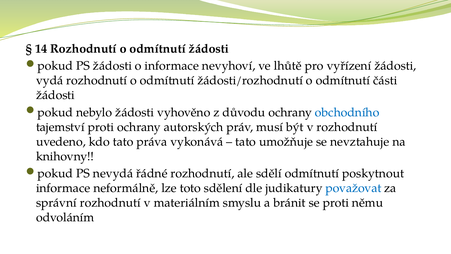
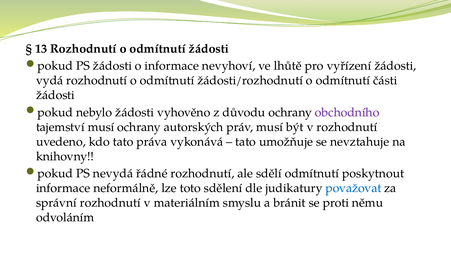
14: 14 -> 13 (41, 49)
obchodního colour: blue -> purple (347, 112)
tajemství proti: proti -> musí (101, 127)
